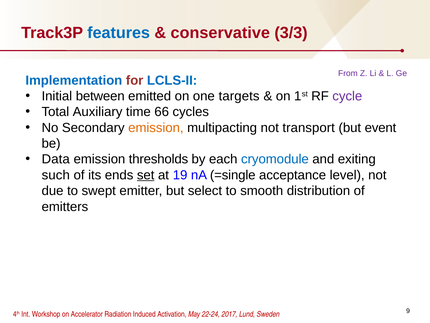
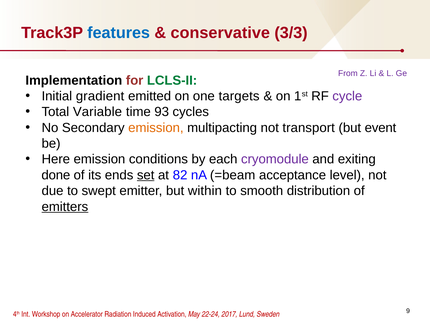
Implementation colour: blue -> black (74, 80)
LCLS-II colour: blue -> green (172, 80)
between: between -> gradient (100, 96)
Auxiliary: Auxiliary -> Variable (97, 112)
66: 66 -> 93 (162, 112)
Data: Data -> Here (56, 159)
thresholds: thresholds -> conditions (158, 159)
cryomodule colour: blue -> purple (275, 159)
such: such -> done (56, 175)
19: 19 -> 82 (180, 175)
=single: =single -> =beam (233, 175)
select: select -> within (205, 191)
emitters underline: none -> present (65, 206)
